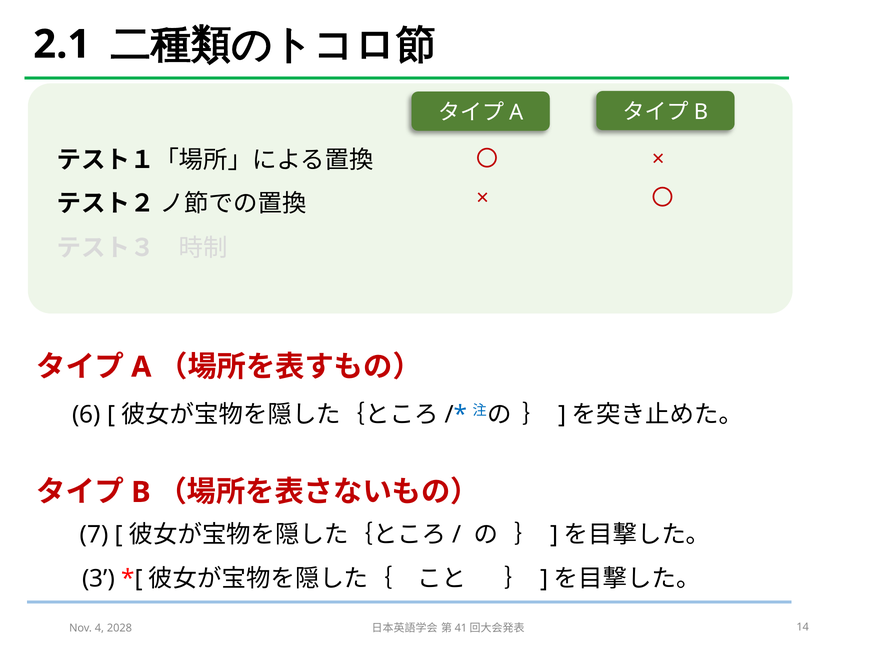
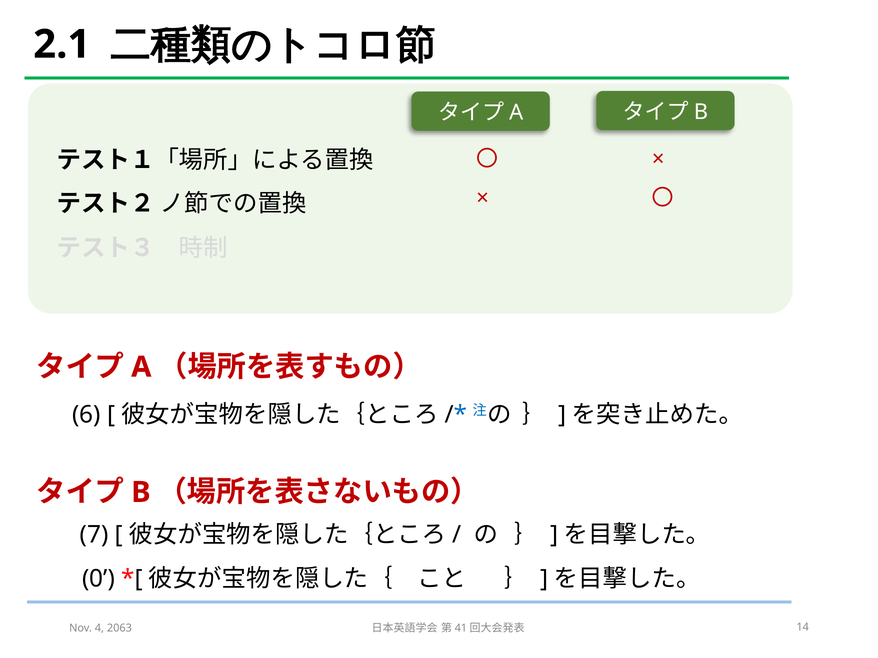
3: 3 -> 0 (98, 579)
2028: 2028 -> 2063 (119, 629)
